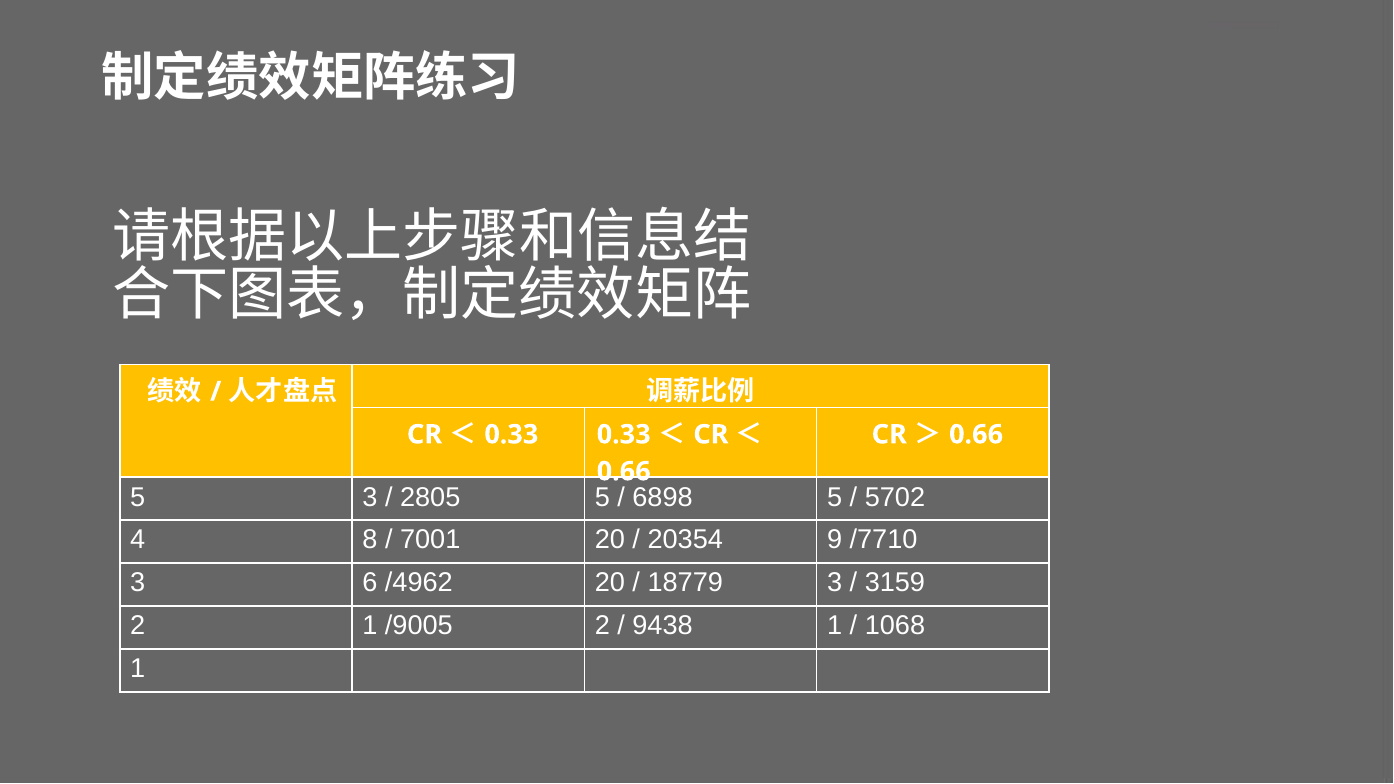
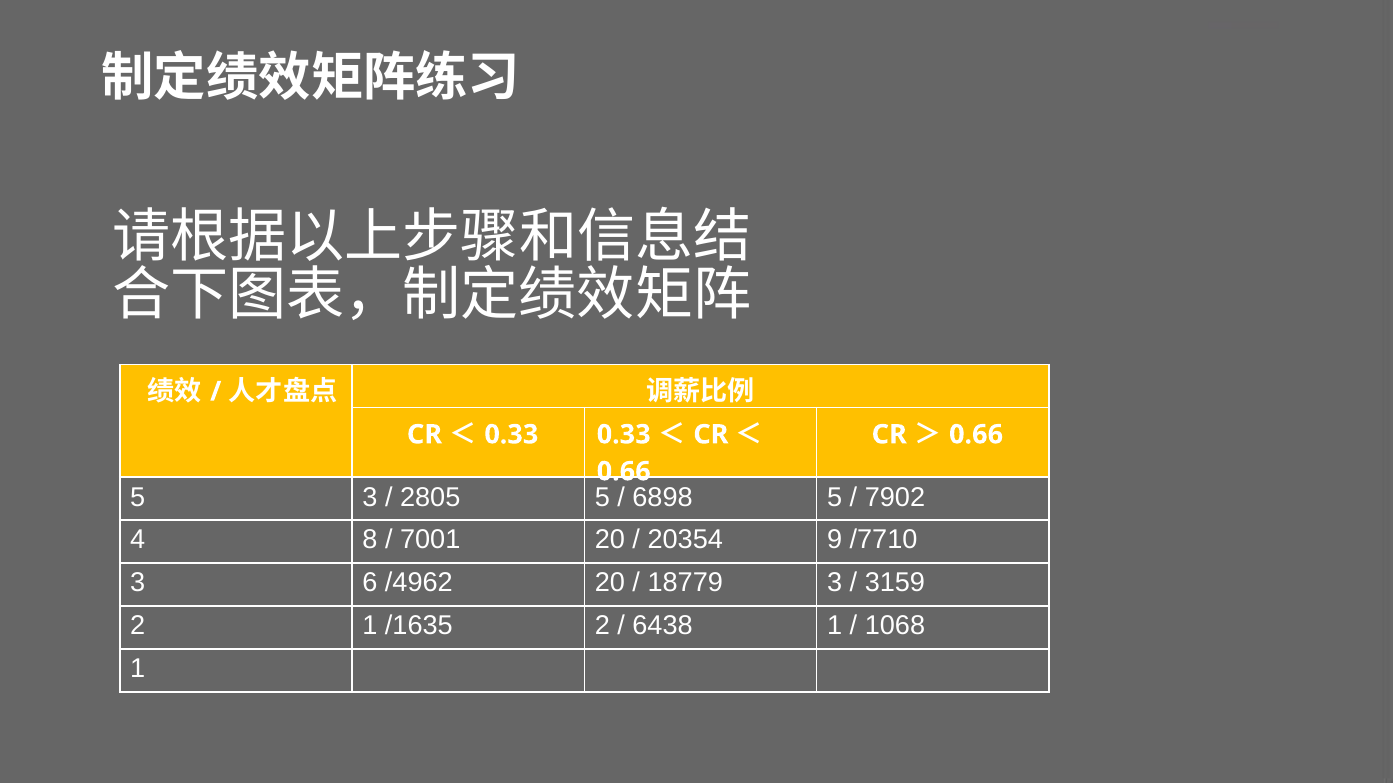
5702: 5702 -> 7902 (895, 497)
/9005: /9005 -> /1635 (419, 626)
9438: 9438 -> 6438 (663, 626)
